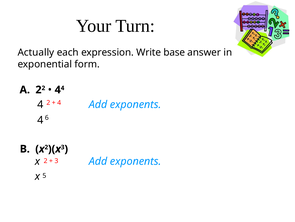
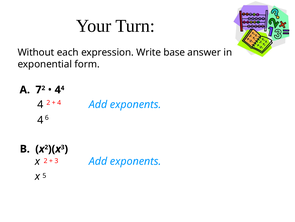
Actually: Actually -> Without (36, 52)
A 2: 2 -> 7 (38, 89)
